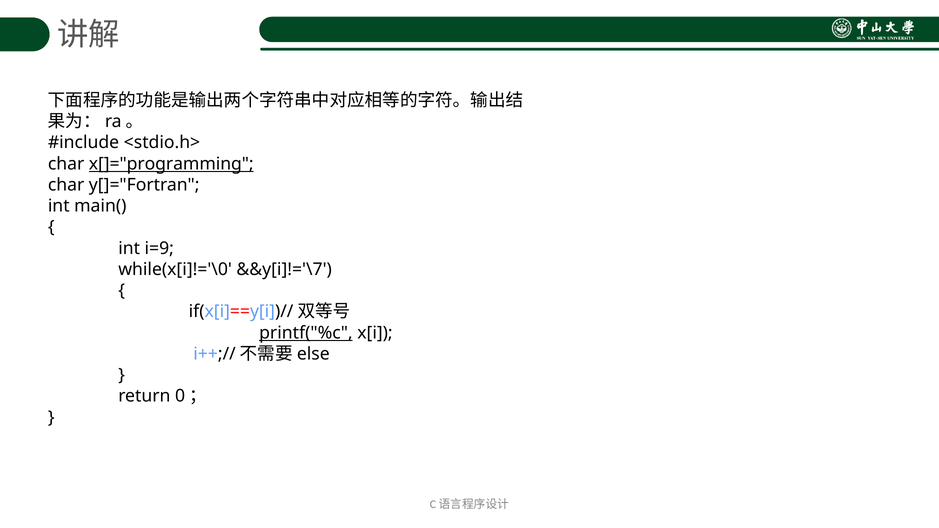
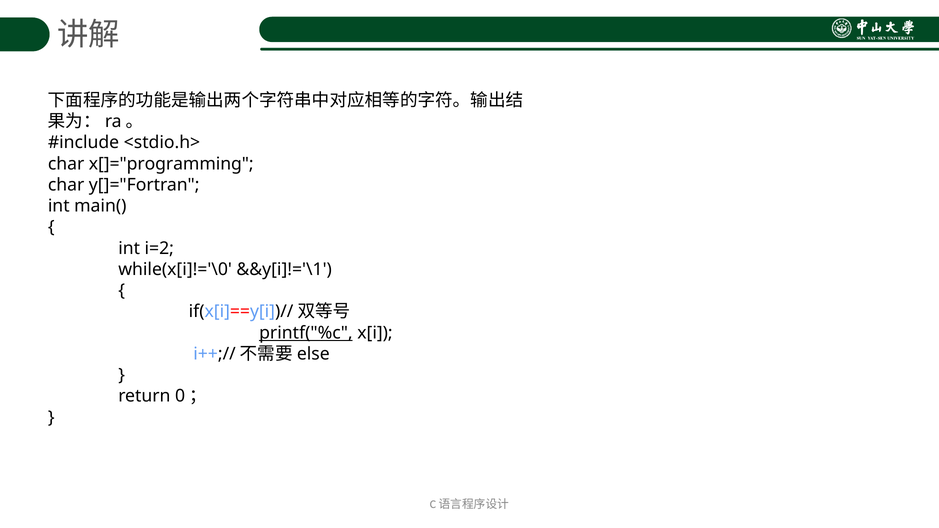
x[]="programming underline: present -> none (171, 164)
i=9: i=9 -> i=2 (159, 248)
&&y[i]!='\7: &&y[i]!='\7 -> &&y[i]!='\1 (284, 269)
